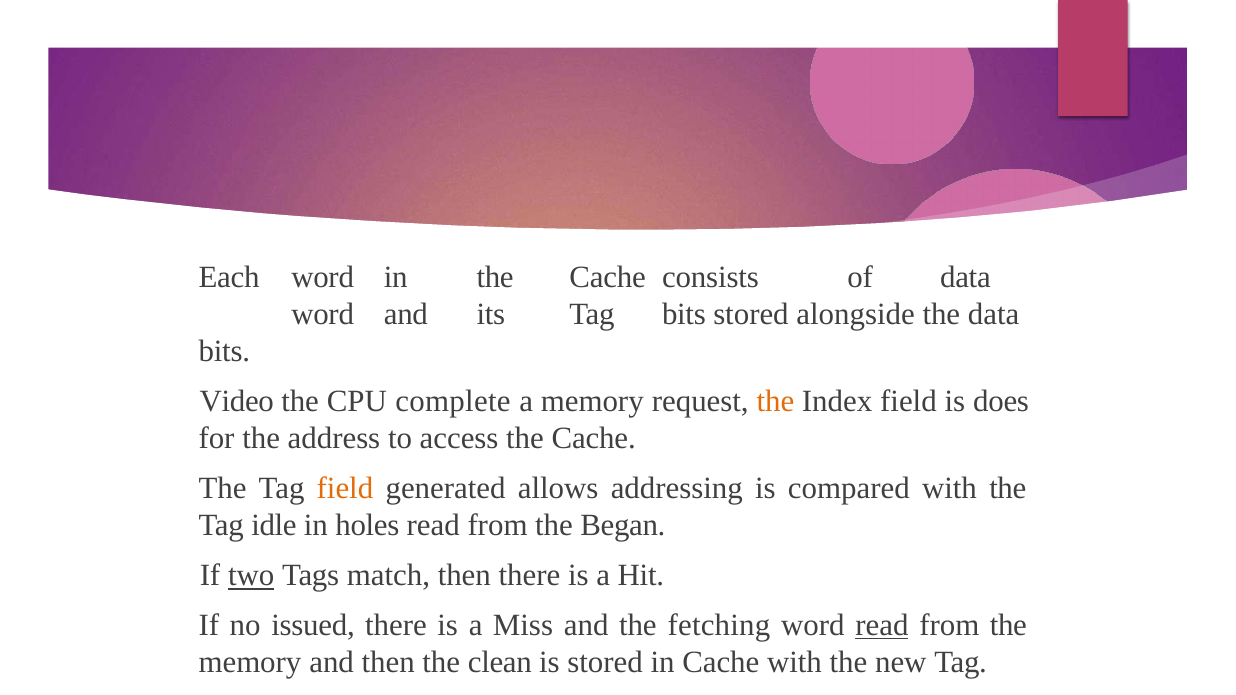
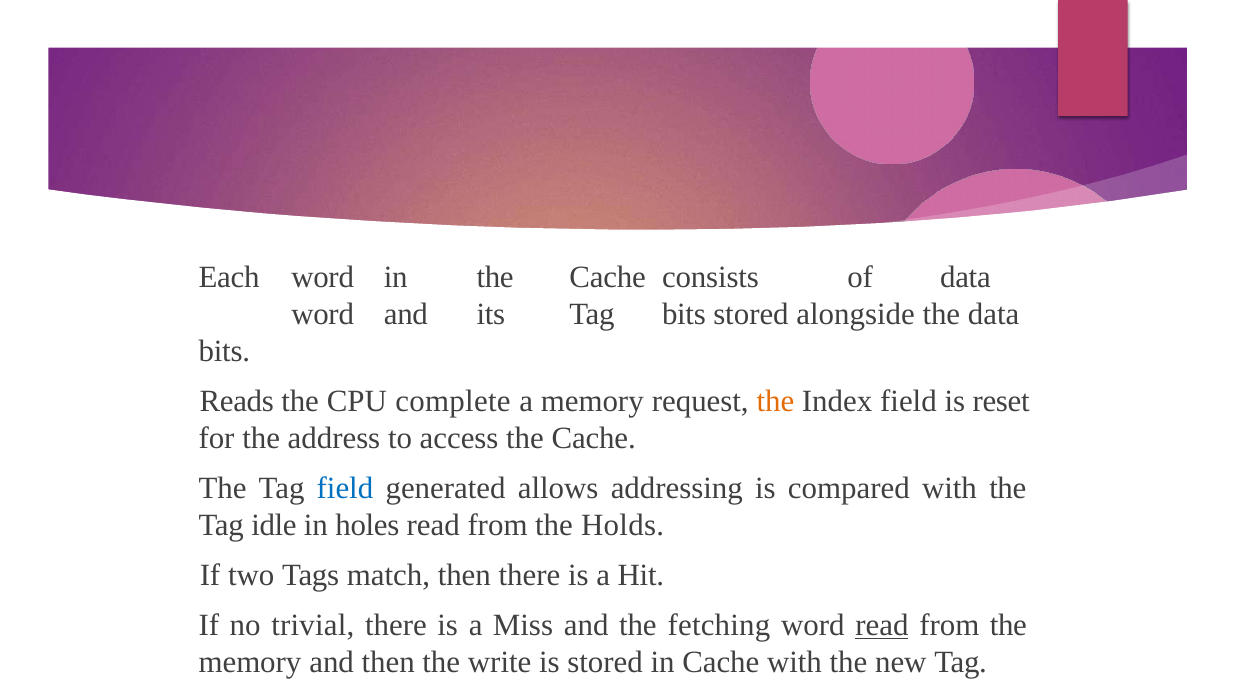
Video: Video -> Reads (237, 401)
does: does -> reset (1001, 401)
field colour: orange -> blue (345, 488)
Began: Began -> Holds (623, 526)
two underline: present -> none (251, 576)
issued: issued -> trivial (313, 625)
clean: clean -> write (500, 662)
